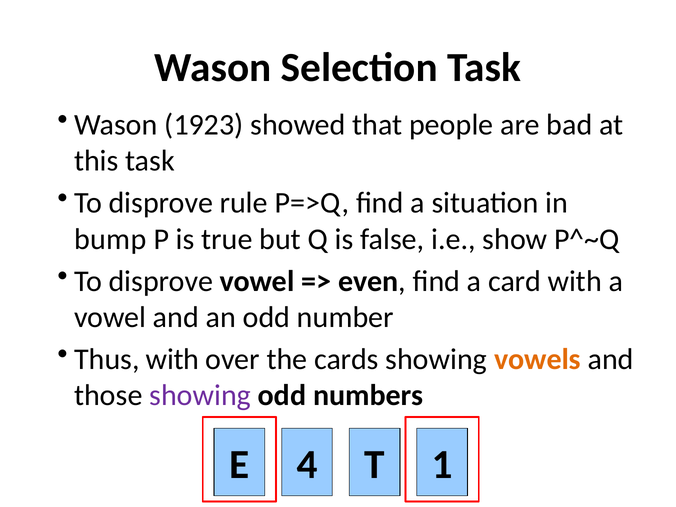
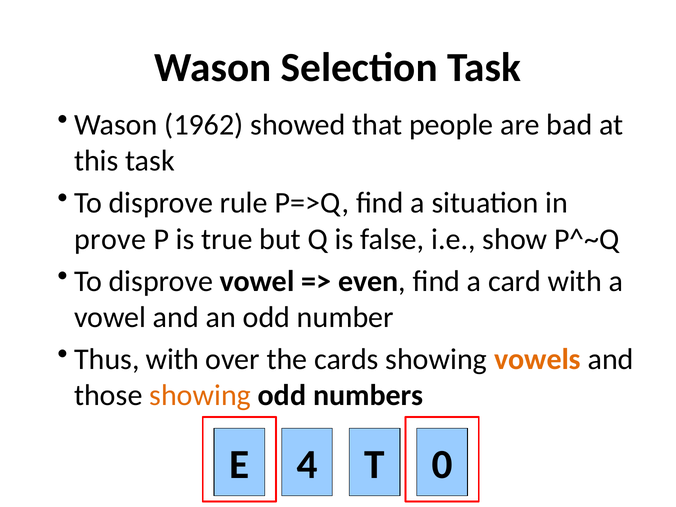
1923: 1923 -> 1962 (204, 125)
bump: bump -> prove (110, 239)
showing colour: purple -> orange (200, 395)
1: 1 -> 0 (442, 465)
